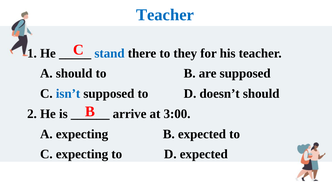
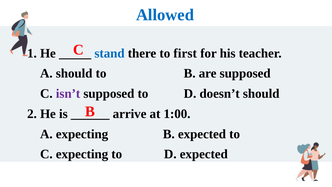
Teacher: Teacher -> Allowed (165, 15)
they: they -> first (185, 53)
isn’t colour: blue -> purple (68, 93)
3:00: 3:00 -> 1:00 (177, 114)
